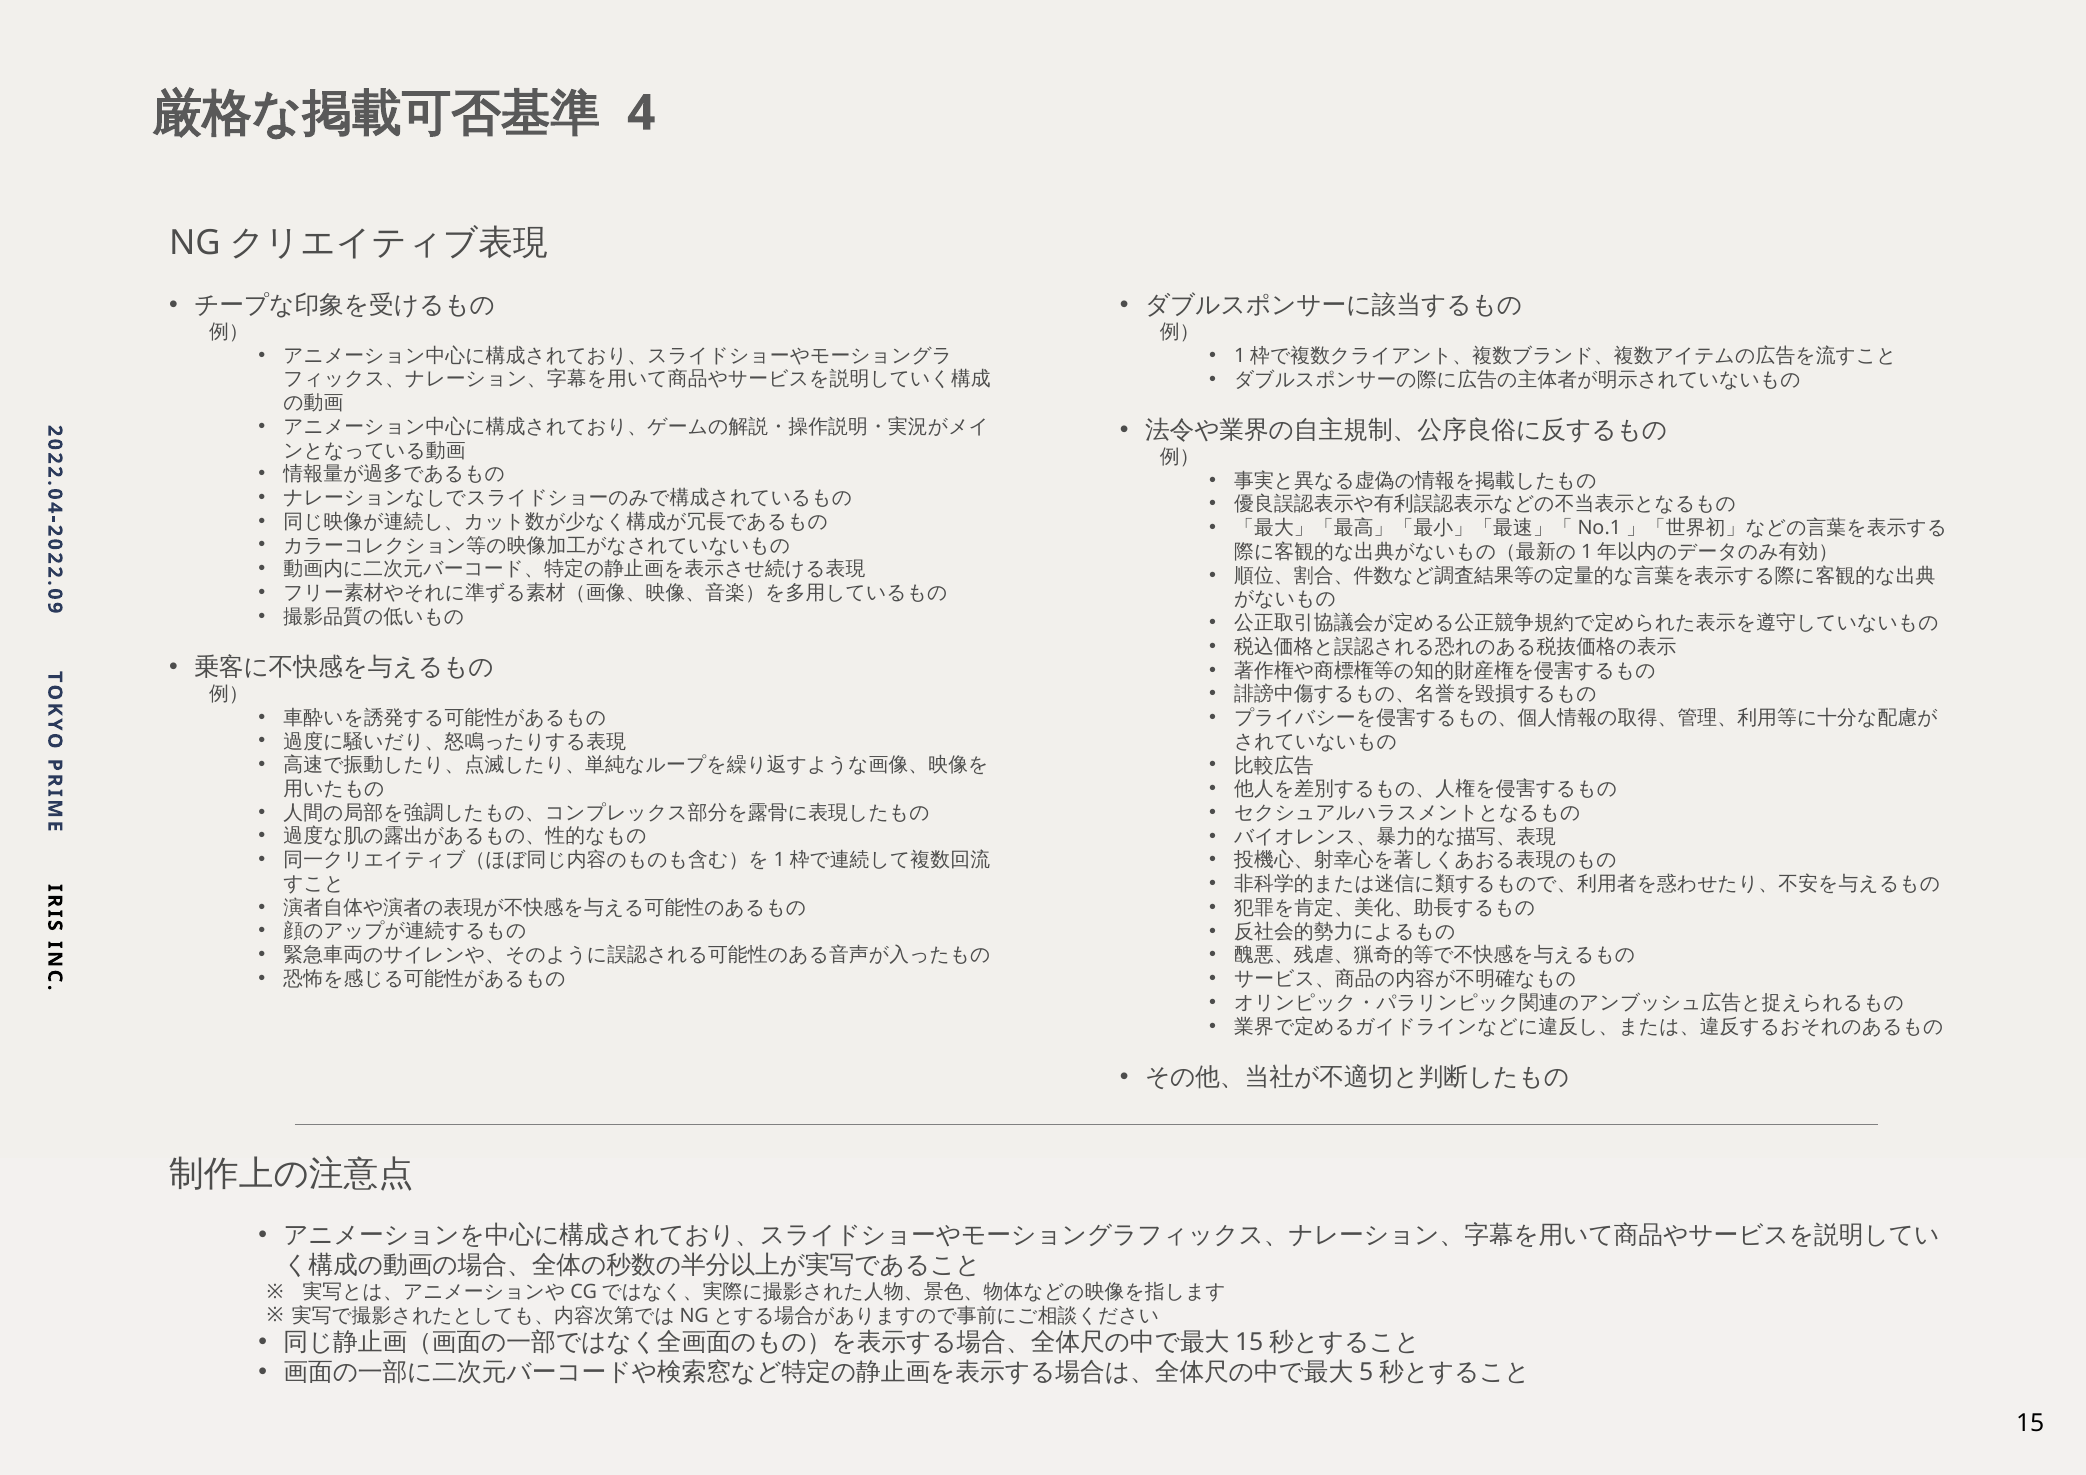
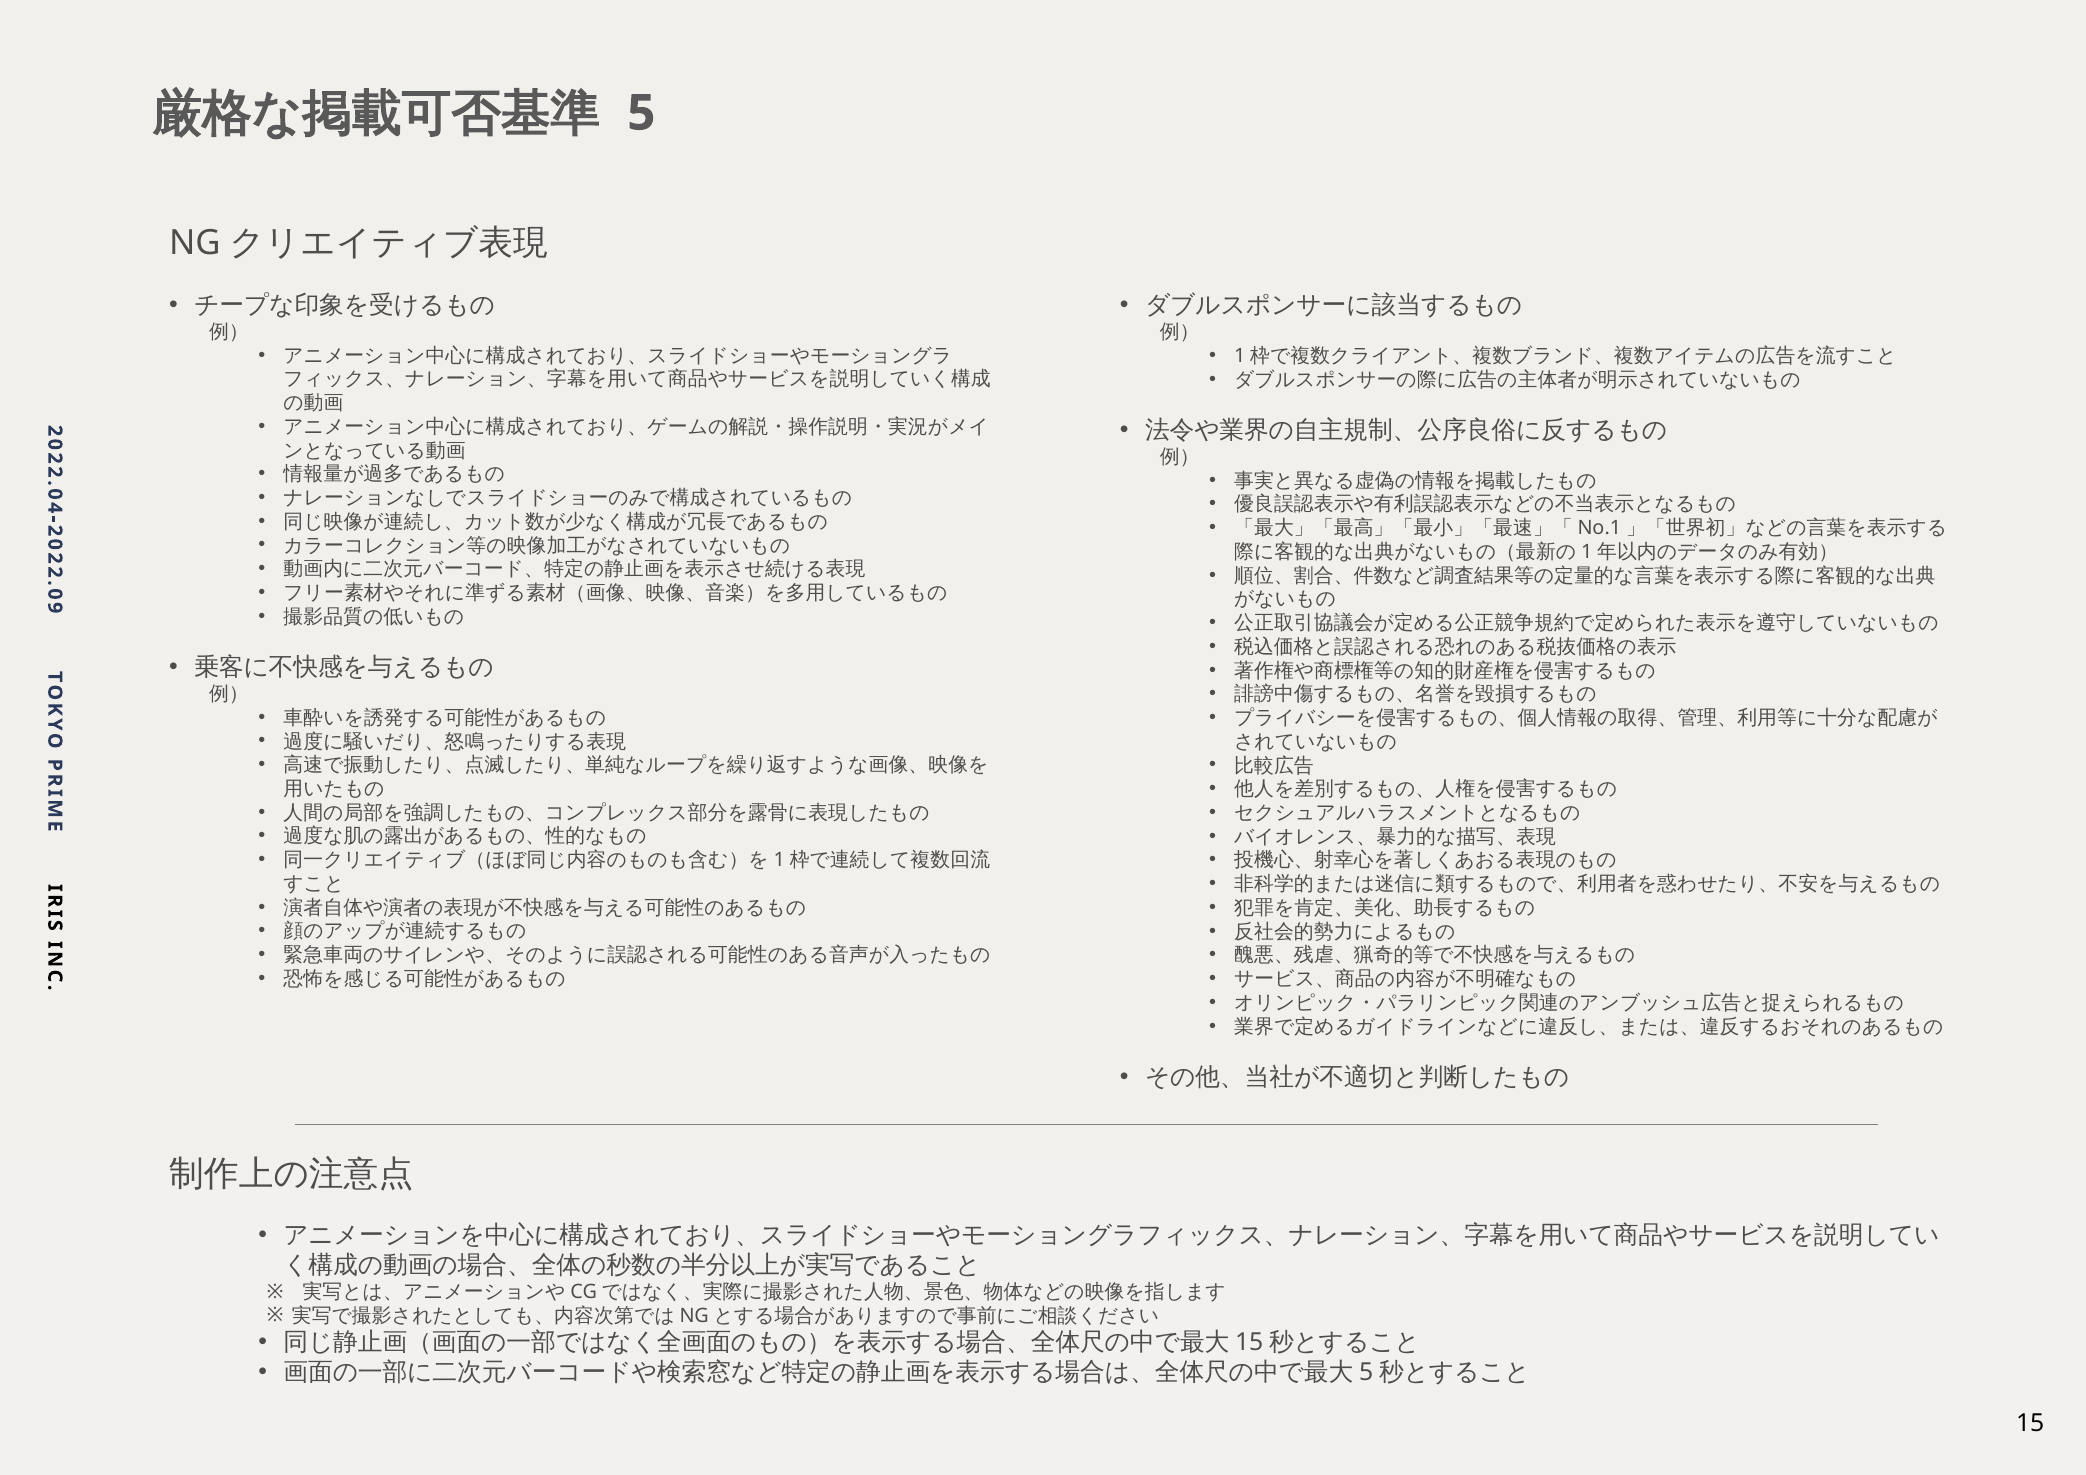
4: 4 -> 5 (641, 113)
